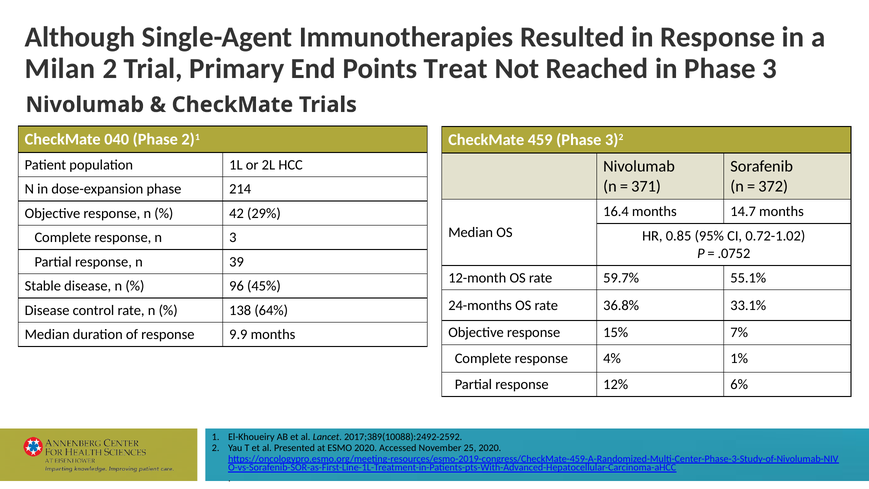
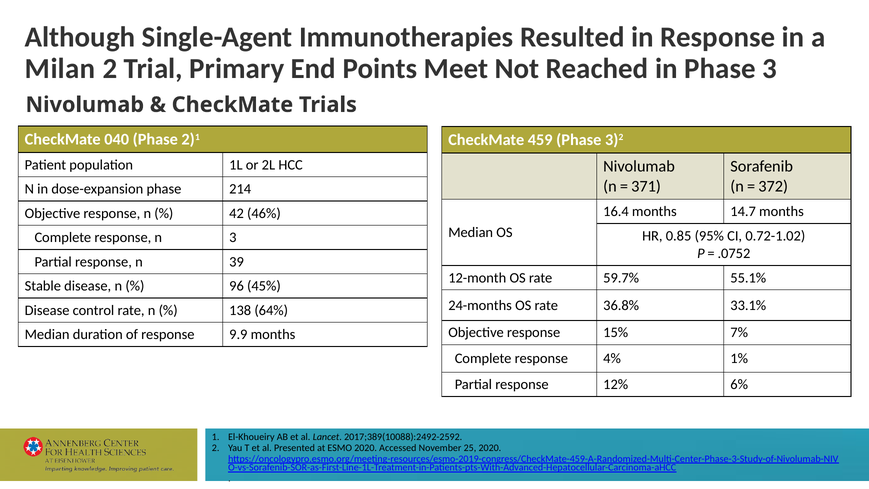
Treat: Treat -> Meet (456, 69)
29%: 29% -> 46% (264, 213)
